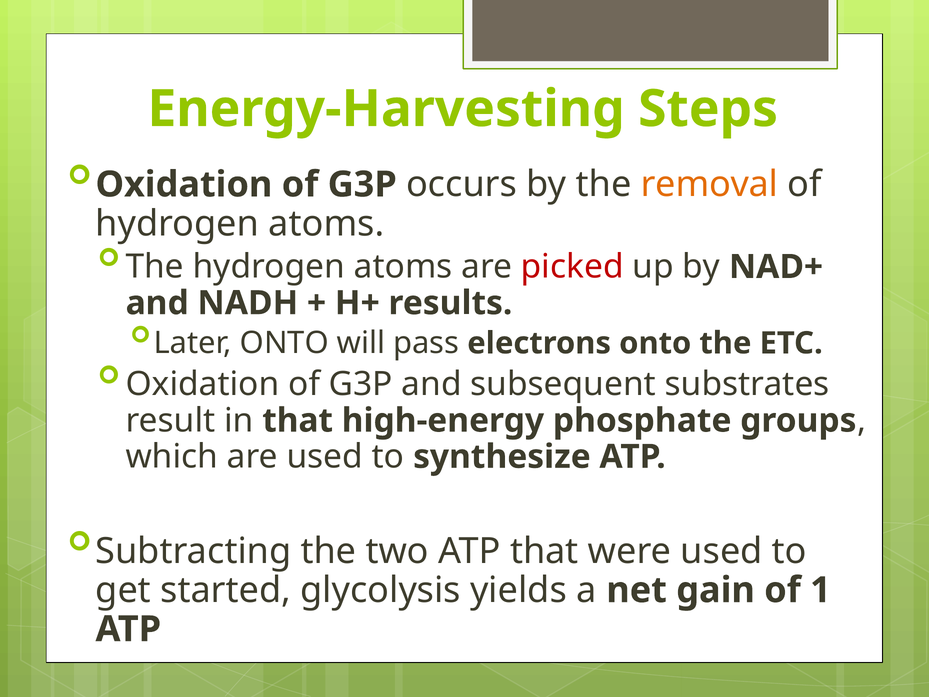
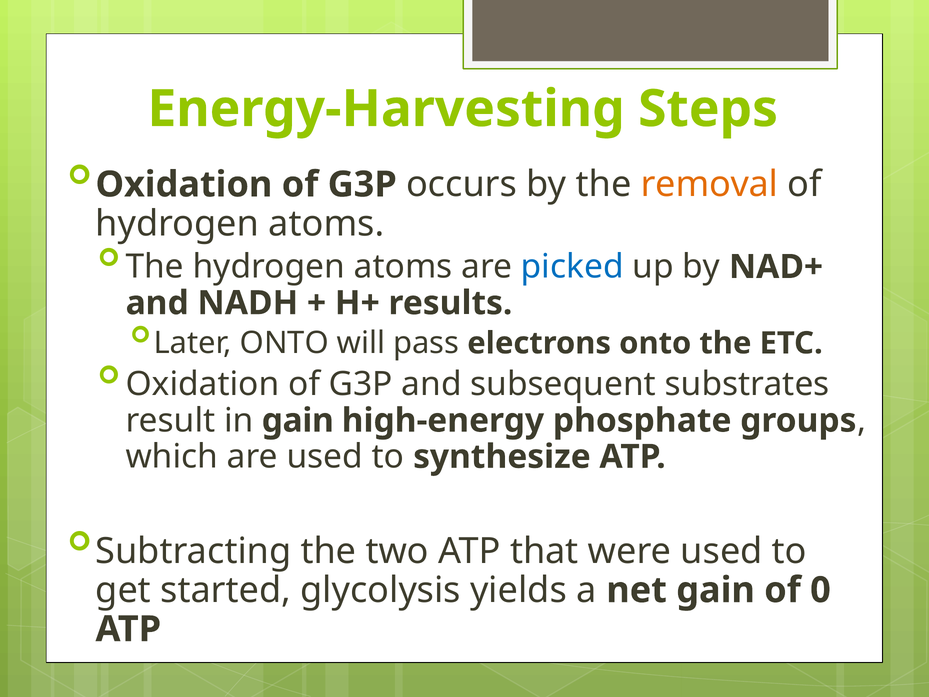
picked colour: red -> blue (572, 267)
in that: that -> gain (298, 420)
1: 1 -> 0 (820, 590)
